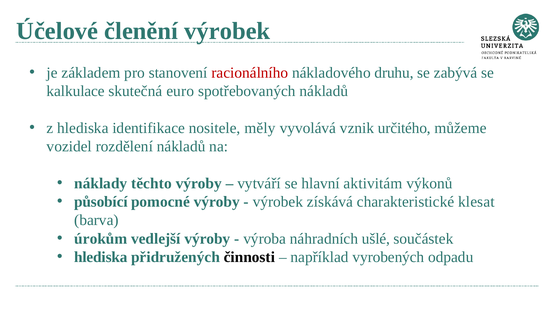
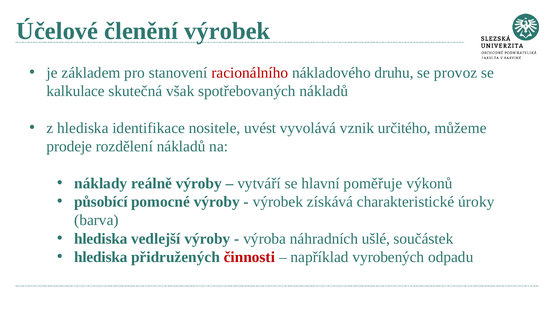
zabývá: zabývá -> provoz (456, 73)
euro: euro -> však (180, 91)
měly: měly -> uvést (260, 128)
vozidel: vozidel -> prodeje (69, 147)
těchto: těchto -> reálně (152, 183)
aktivitám: aktivitám -> poměřuje (373, 183)
klesat: klesat -> úroky (476, 202)
úrokům: úrokům -> hlediska (101, 239)
činnosti colour: black -> red (249, 257)
